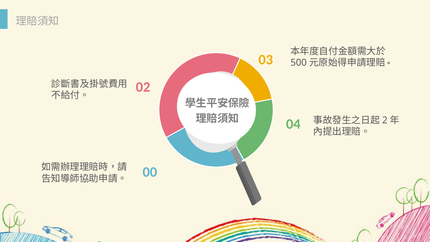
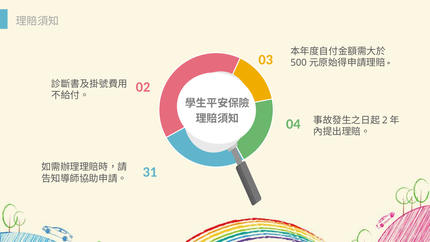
00: 00 -> 31 (150, 172)
